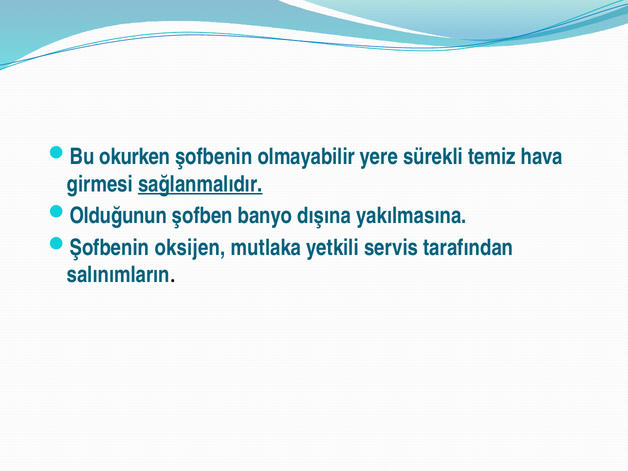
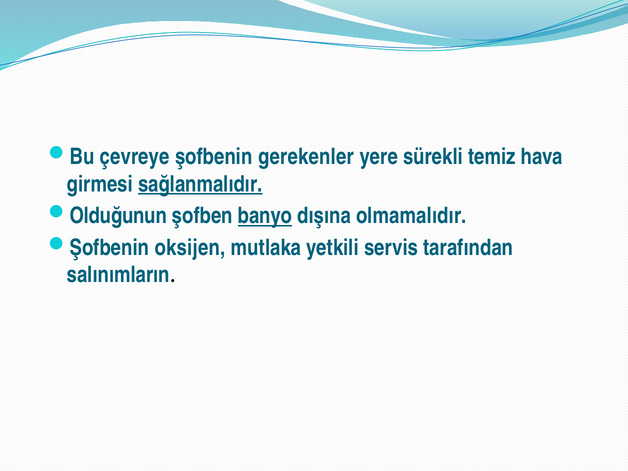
okurken: okurken -> çevreye (135, 157)
olmayabilir: olmayabilir -> gerekenler (306, 157)
banyo underline: none -> present (265, 216)
yakılmasına: yakılmasına -> olmamalıdır (411, 216)
